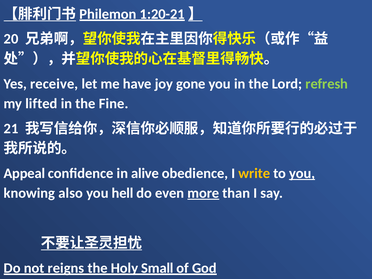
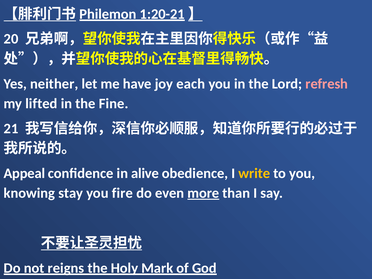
receive: receive -> neither (54, 84)
gone: gone -> each (191, 84)
refresh colour: light green -> pink (327, 84)
you underline: present -> none (302, 173)
also: also -> stay (71, 193)
hell: hell -> fire (122, 193)
Small: Small -> Mark (157, 268)
